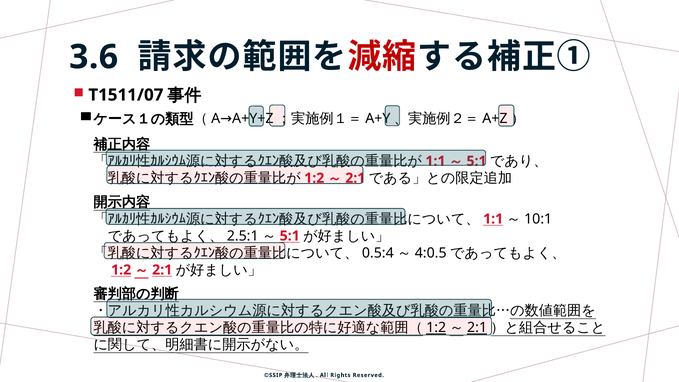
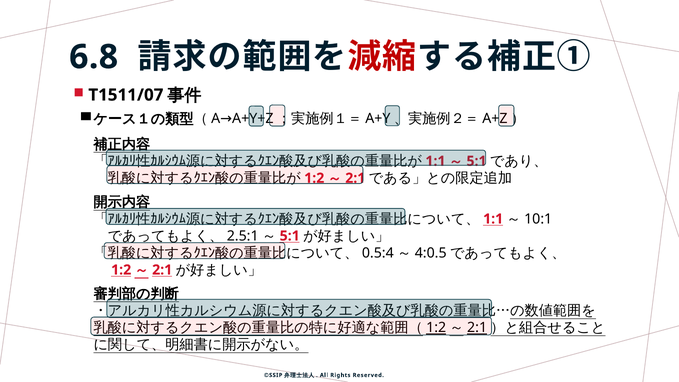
3.6: 3.6 -> 6.8 (94, 57)
